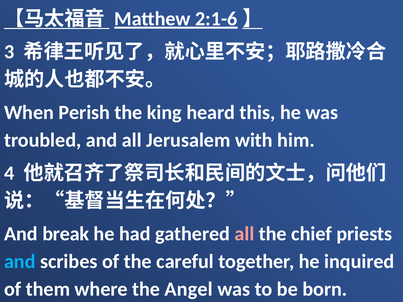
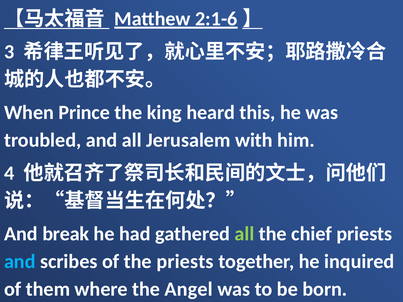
Perish: Perish -> Prince (84, 113)
all colour: pink -> light green (244, 234)
the careful: careful -> priests (185, 262)
